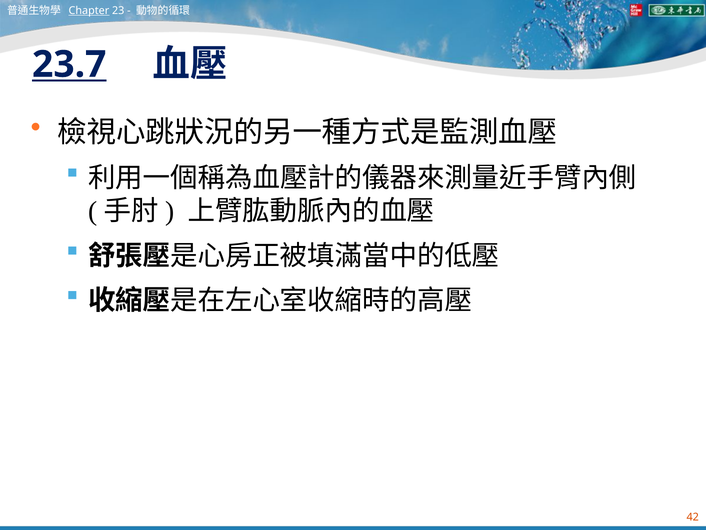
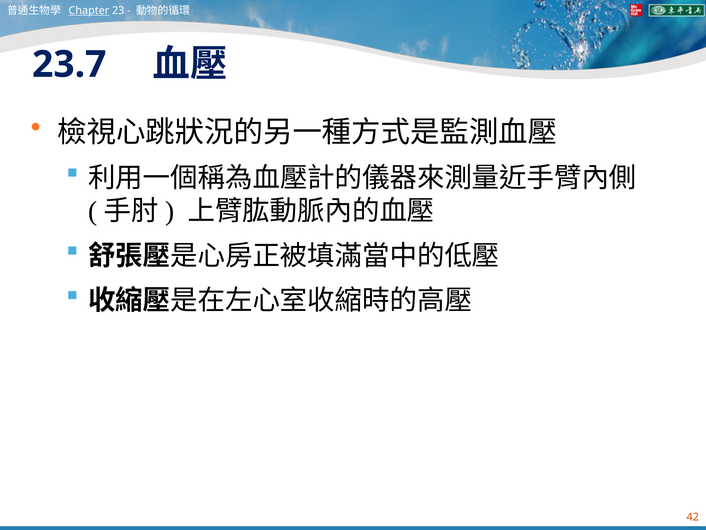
23.7 underline: present -> none (69, 64)
